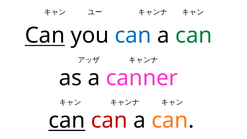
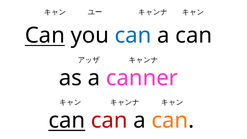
can colour: green -> black (194, 35)
